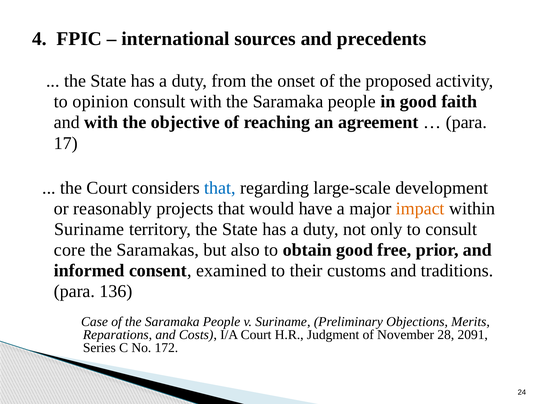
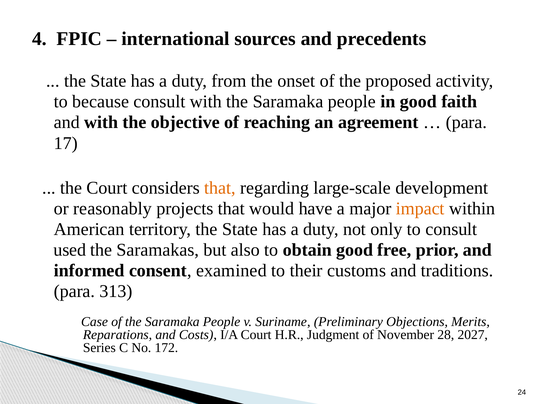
opinion: opinion -> because (101, 102)
that colour: blue -> orange (220, 188)
Suriname: Suriname -> American (89, 229)
core: core -> used (70, 250)
136: 136 -> 313 (116, 291)
2091: 2091 -> 2027 (473, 335)
